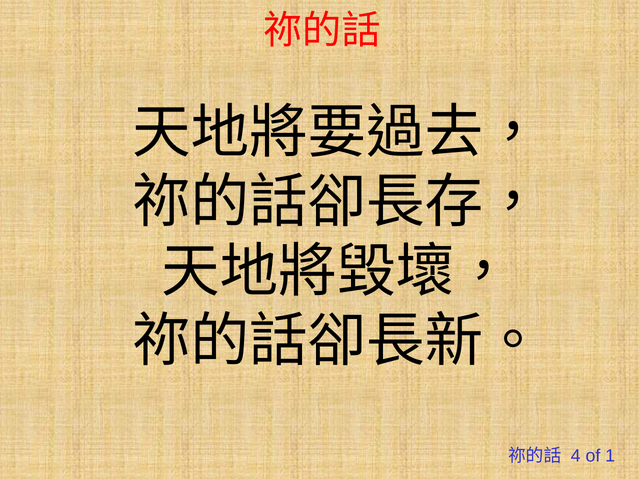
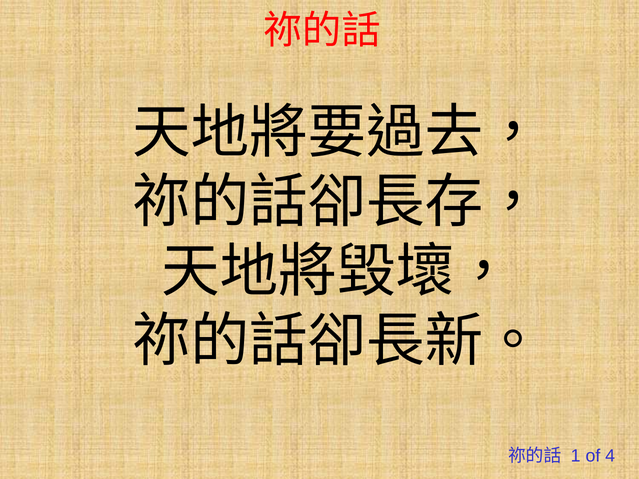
4: 4 -> 1 (576, 456)
1: 1 -> 4 (610, 456)
